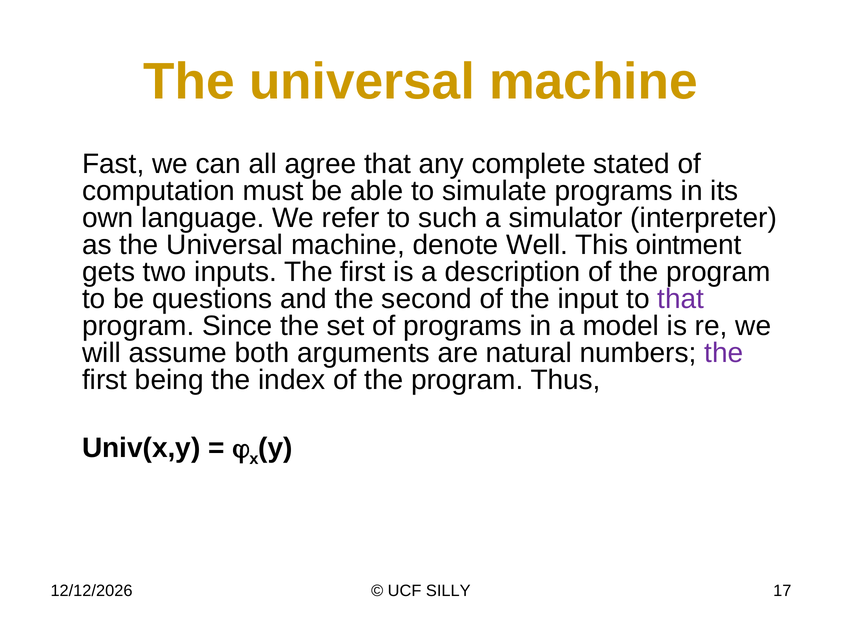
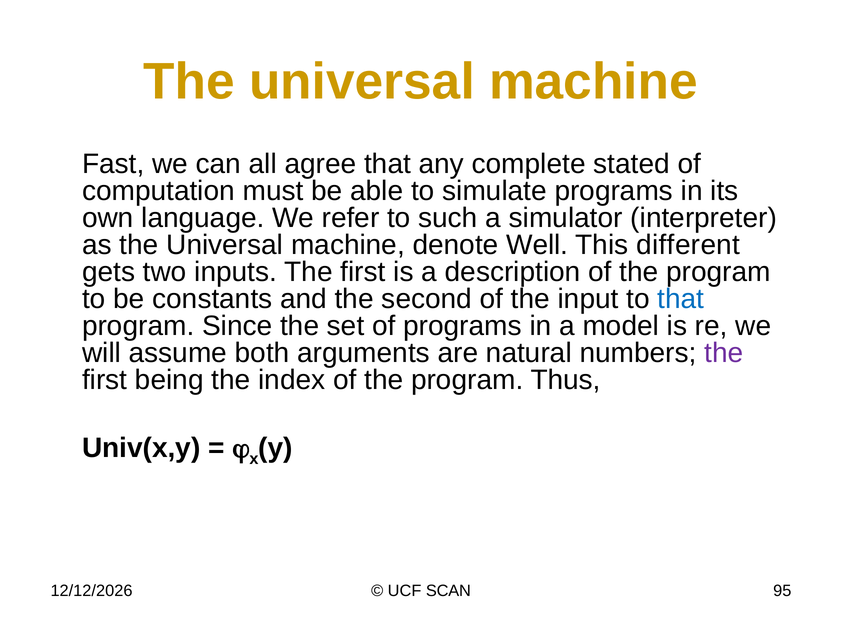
ointment: ointment -> different (688, 245)
questions: questions -> constants (212, 299)
that colour: purple -> blue (681, 299)
SILLY: SILLY -> SCAN (448, 590)
17: 17 -> 95 (782, 590)
